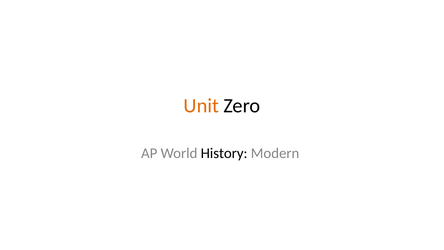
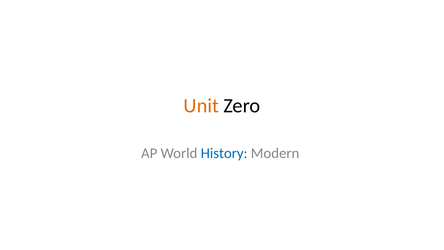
History colour: black -> blue (224, 153)
